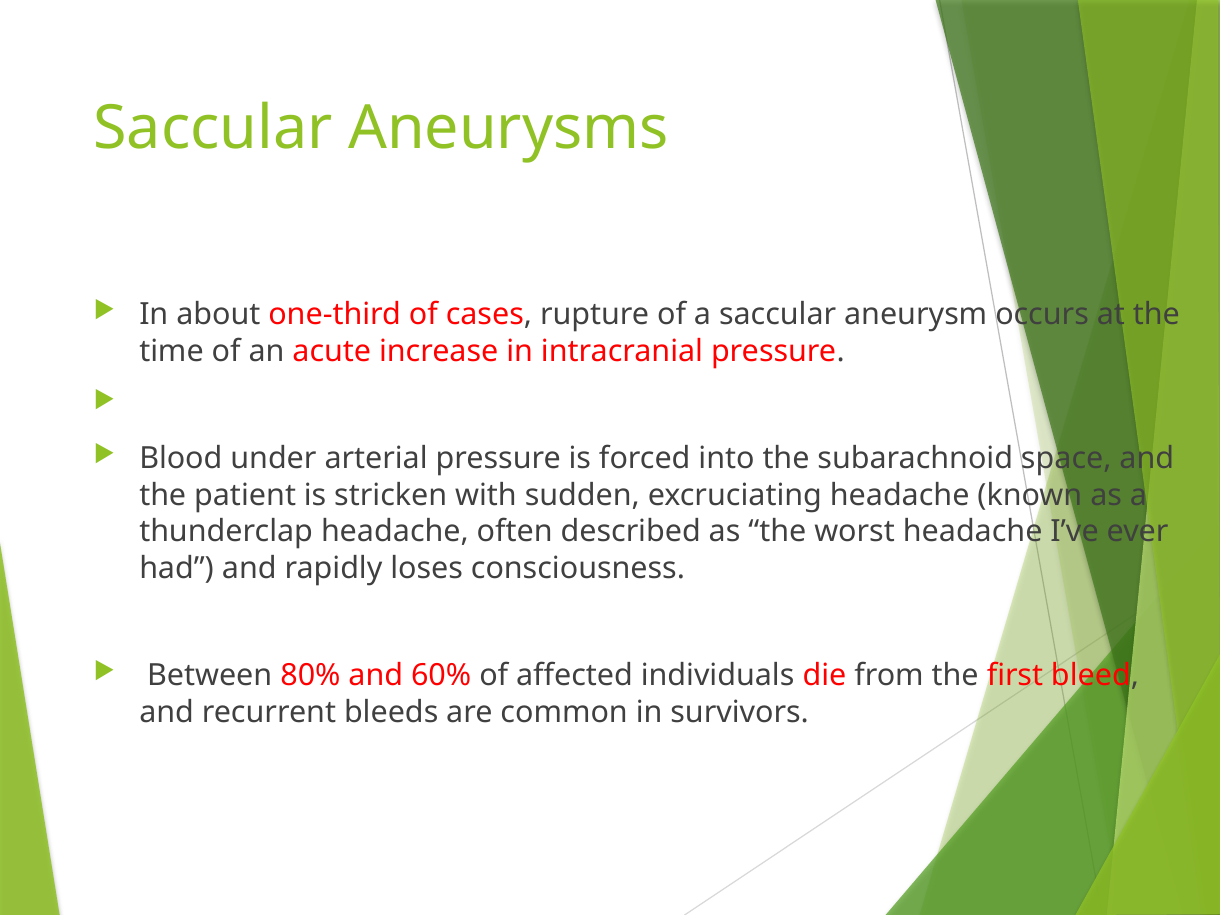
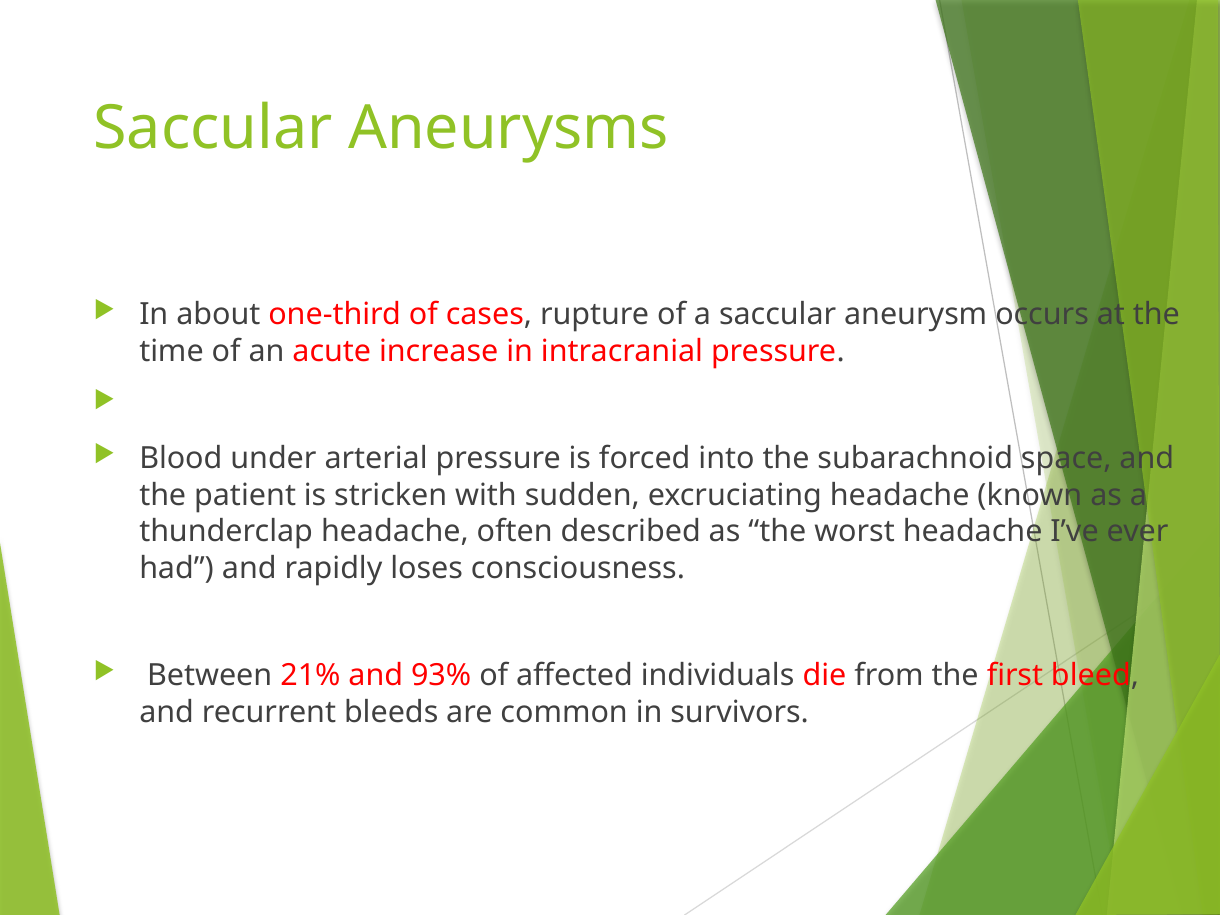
80%: 80% -> 21% (310, 675)
60%: 60% -> 93% (441, 675)
